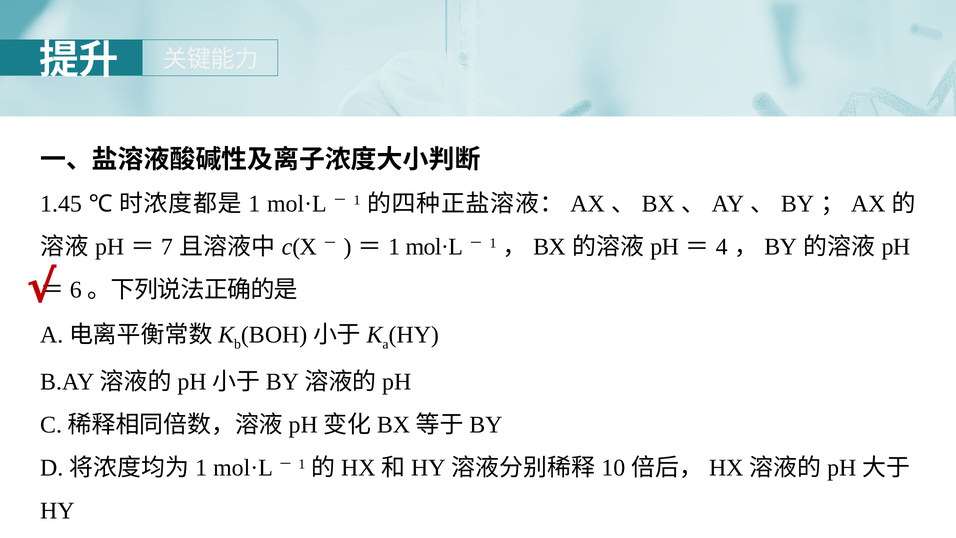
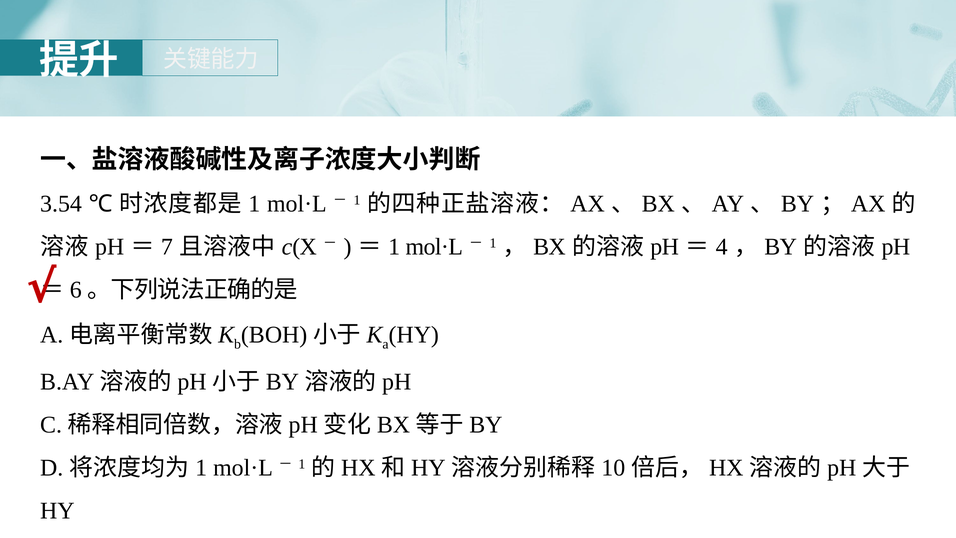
1.45: 1.45 -> 3.54 (61, 204)
